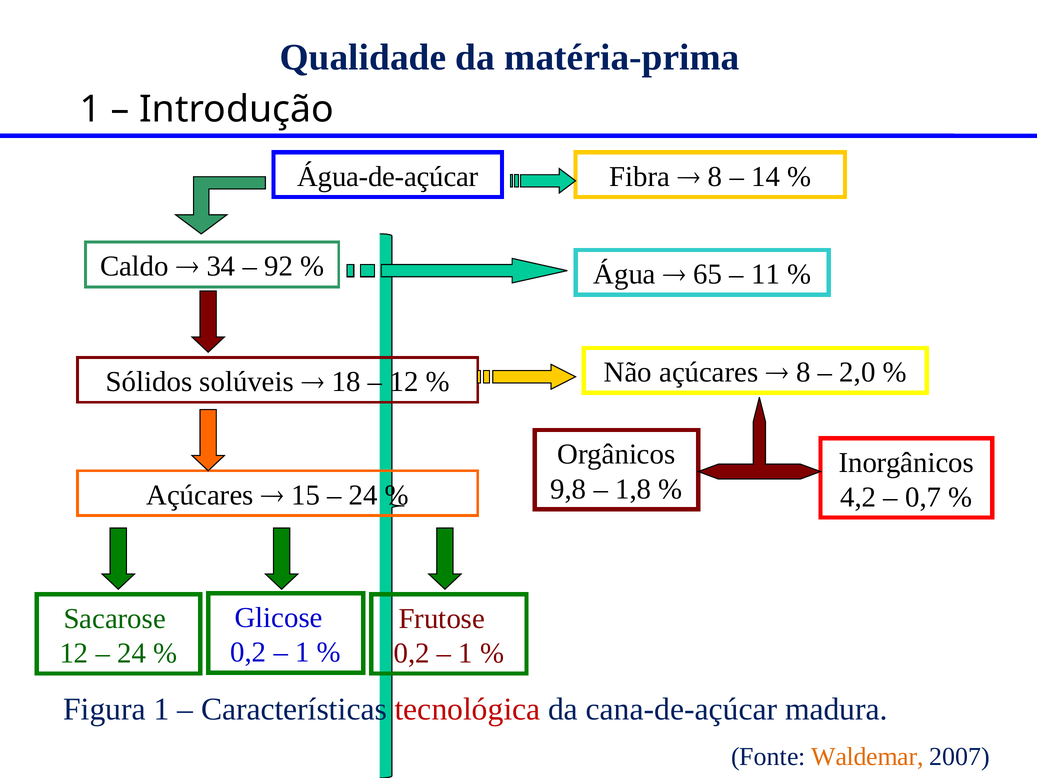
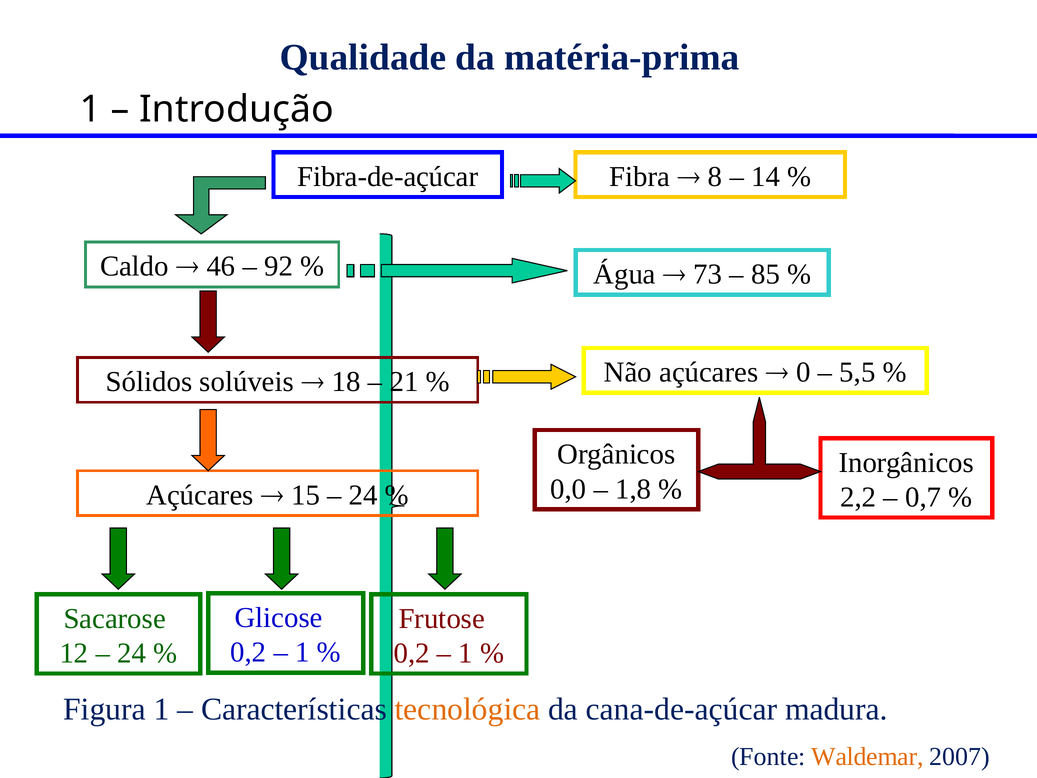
Água-de-açúcar: Água-de-açúcar -> Fibra-de-açúcar (388, 177)
34: 34 -> 46 (221, 266)
65: 65 -> 73 (708, 274)
11: 11 -> 85 (766, 274)
8: 8 -> 0 (803, 372)
2,0: 2,0 -> 5,5 (857, 372)
12: 12 -> 21 (404, 382)
9,8: 9,8 -> 0,0 (568, 489)
4,2: 4,2 -> 2,2 (858, 497)
tecnológica colour: red -> orange (468, 709)
